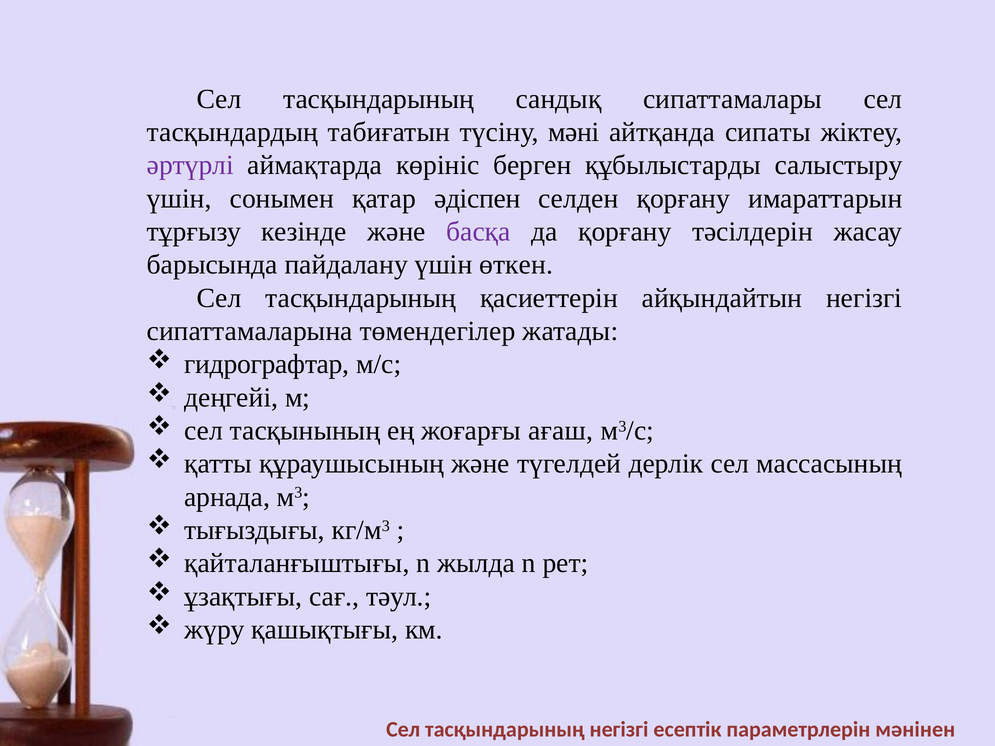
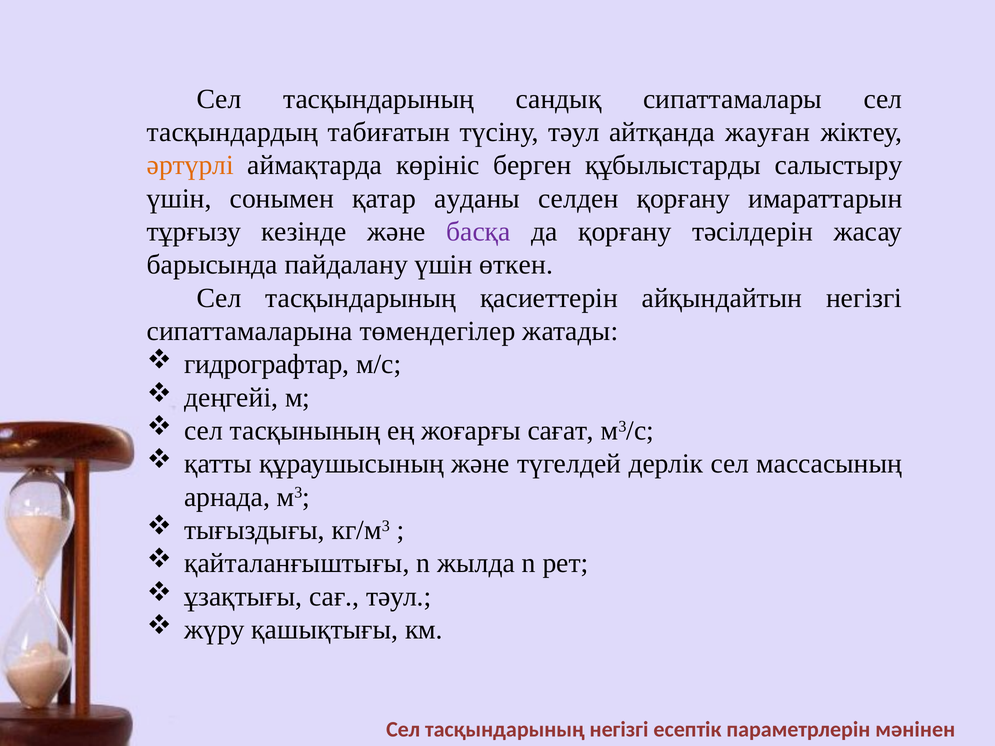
түсіну мәні: мәні -> тәул (574, 132)
сипаты: сипаты -> жауған (768, 132)
әртүрлі colour: purple -> orange (190, 165)
әдіспен: әдіспен -> ауданы (477, 199)
ағаш: ағаш -> сағат (561, 431)
